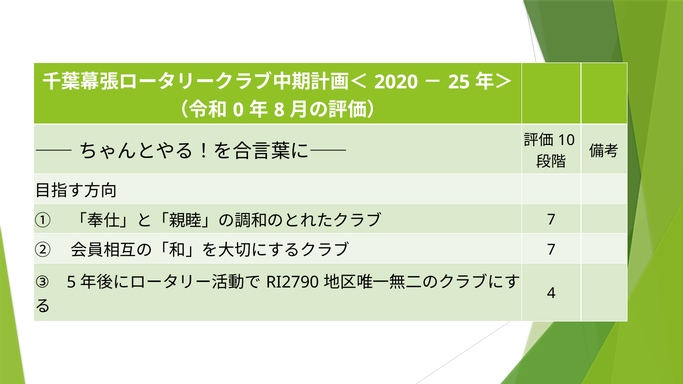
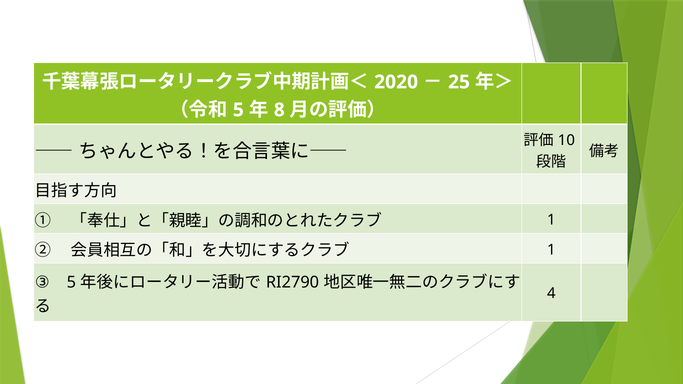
0: 0 -> 5 (238, 110)
7: 7 -> 1 (551, 220)
7: 7 -> 1 (551, 250)
